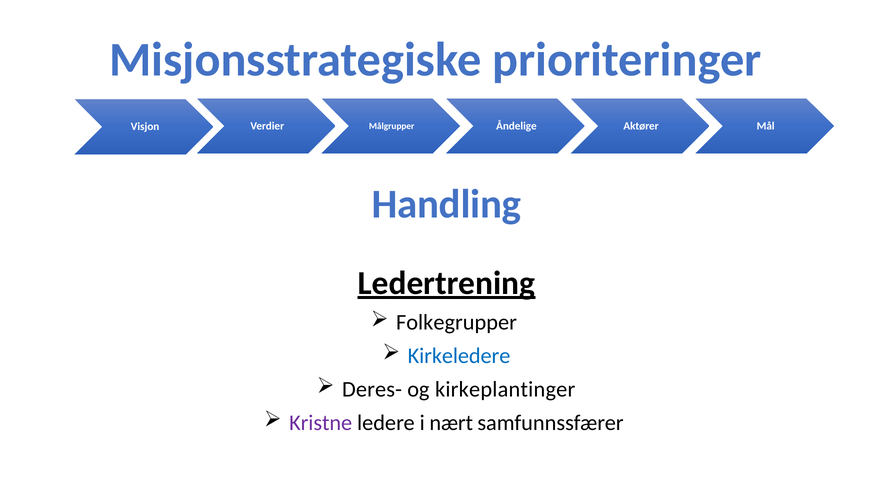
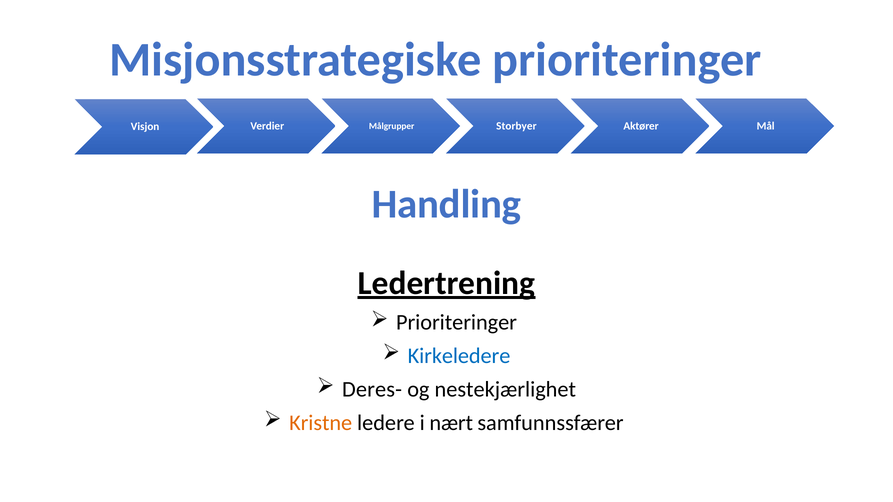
Åndelige: Åndelige -> Storbyer (516, 126)
Folkegrupper: Folkegrupper -> Prioriteringer (457, 323)
kirkeplantinger: kirkeplantinger -> nestekjærlighet (505, 390)
Kristne colour: purple -> orange (321, 423)
